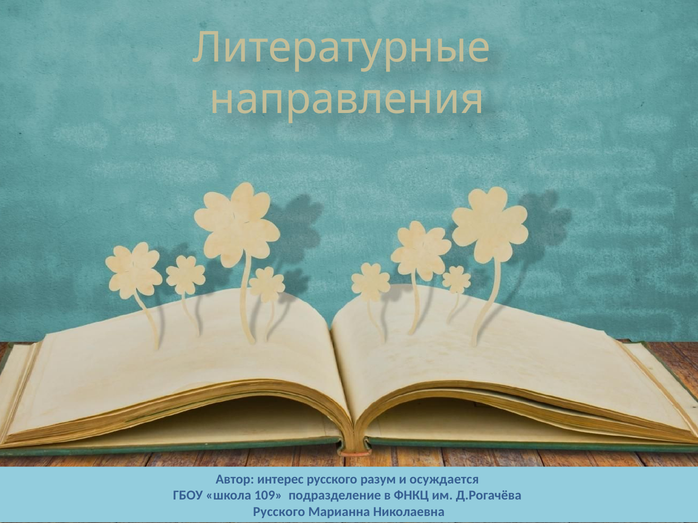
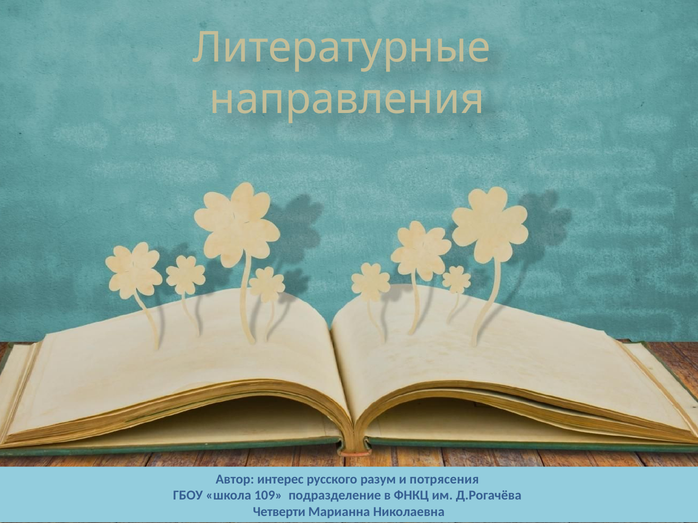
осуждается: осуждается -> потрясения (444, 480)
Русского: Русского -> Четверти (279, 512)
